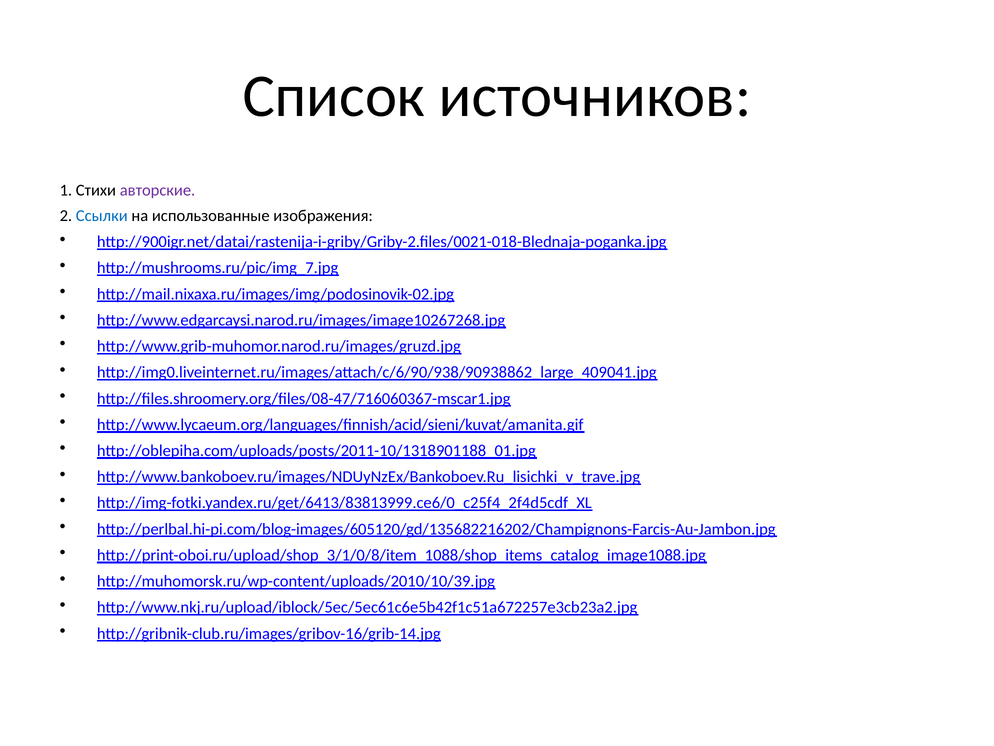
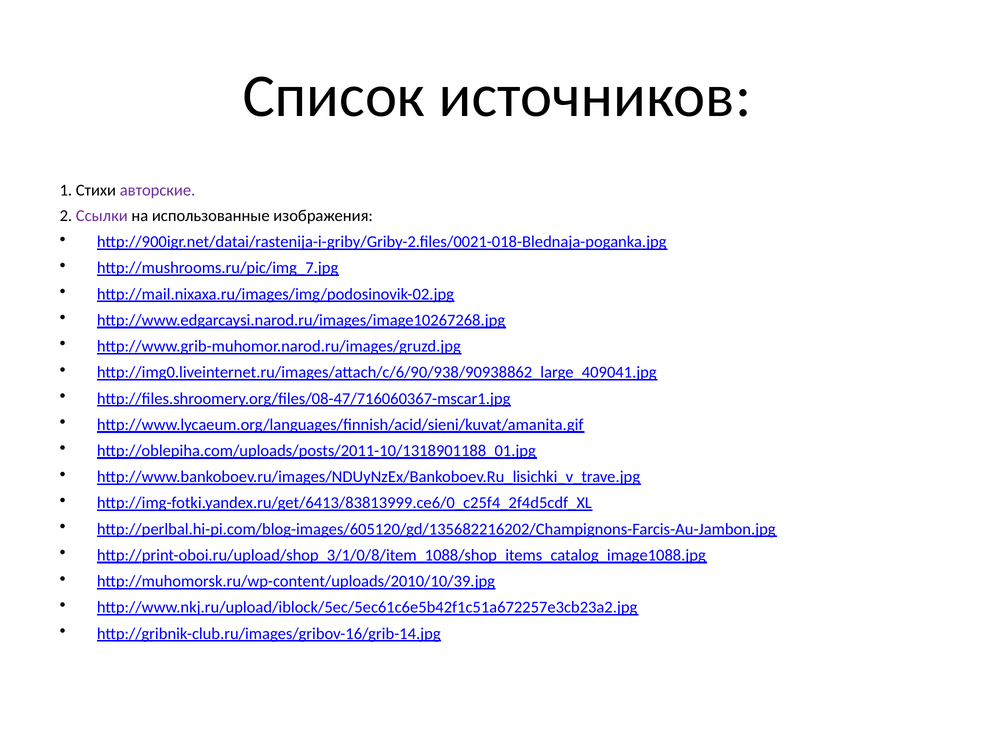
Ссылки colour: blue -> purple (102, 216)
